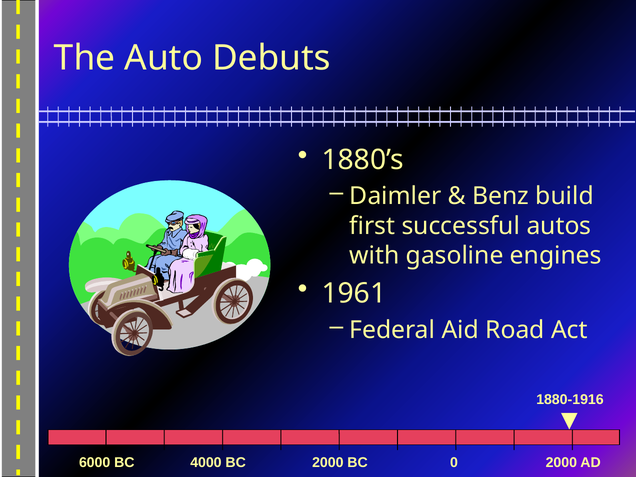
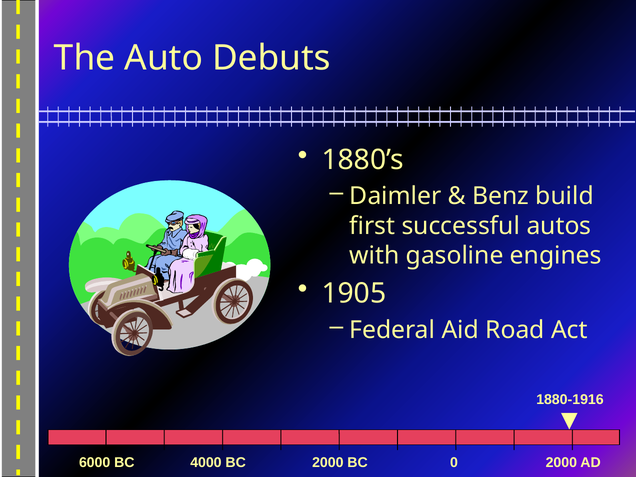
1961: 1961 -> 1905 (354, 293)
